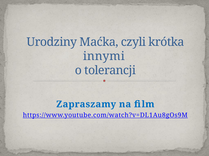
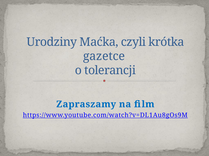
innymi: innymi -> gazetce (104, 56)
